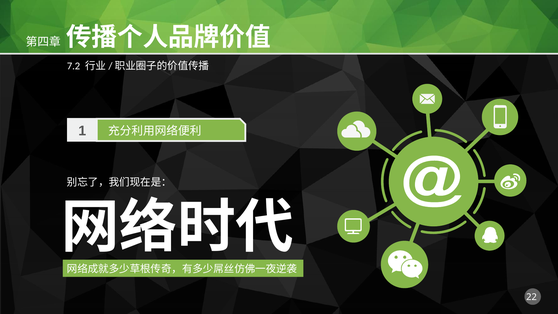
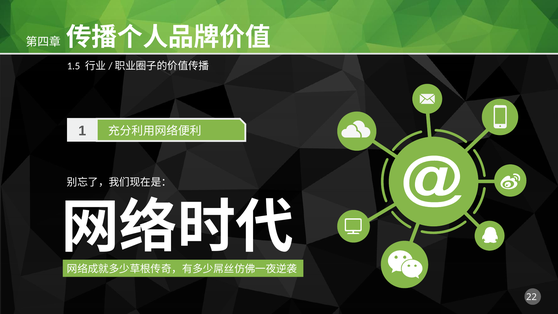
7.2: 7.2 -> 1.5 (74, 66)
